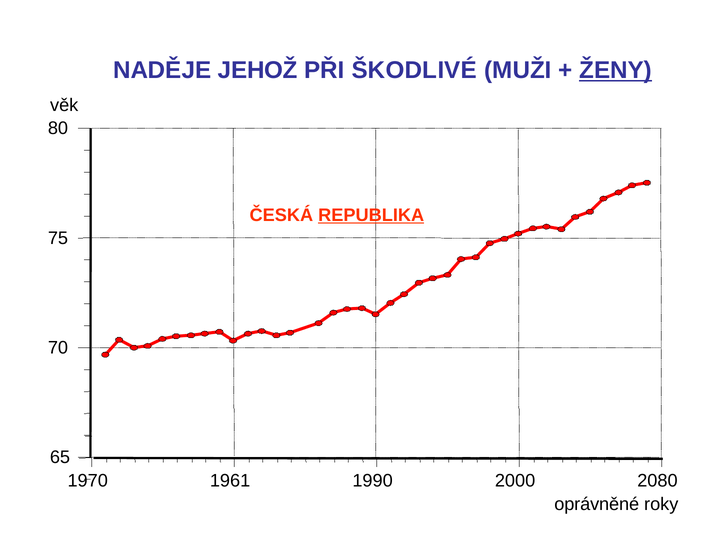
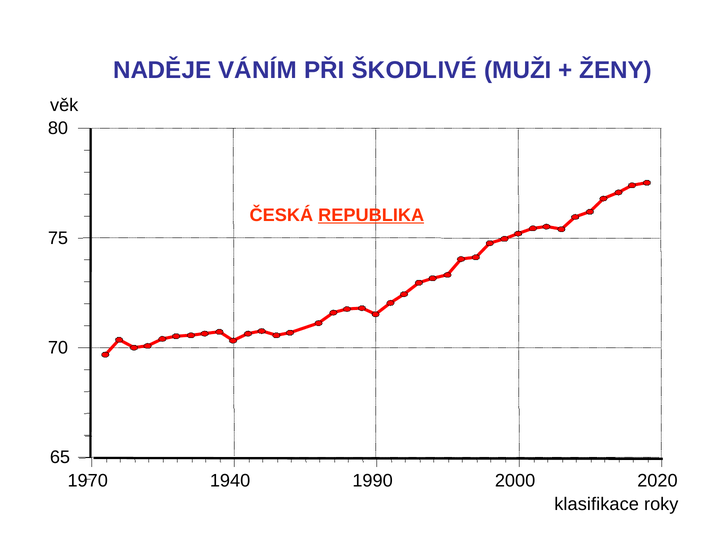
JEHOŽ: JEHOŽ -> VÁNÍM (258, 70)
ŽENY underline: present -> none (616, 70)
1961: 1961 -> 1940 (230, 481)
2080: 2080 -> 2020 (657, 481)
oprávněné: oprávněné -> klasifikace (597, 504)
